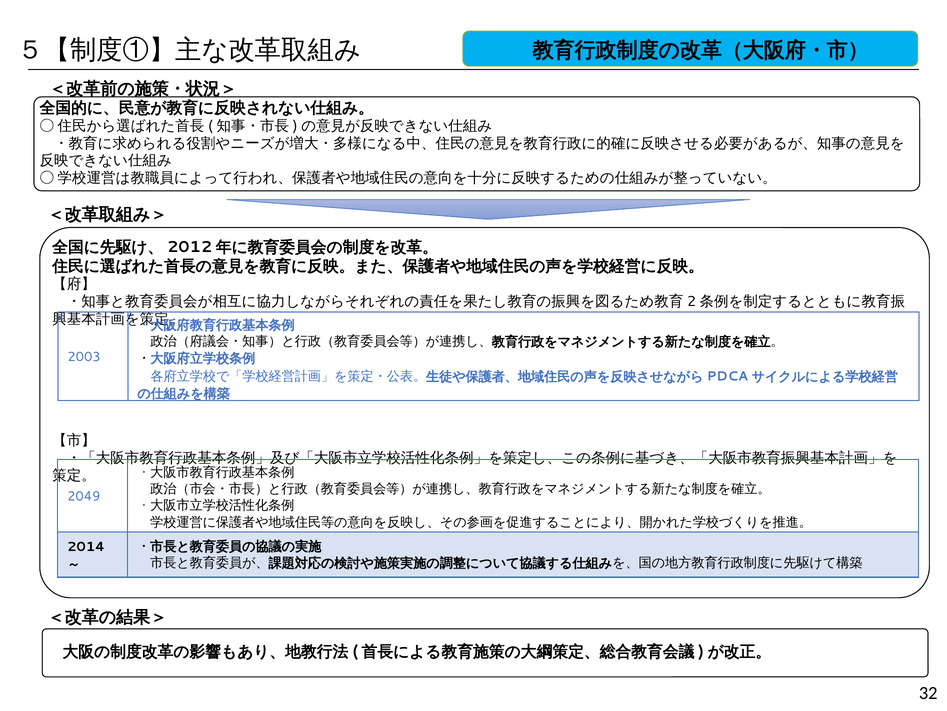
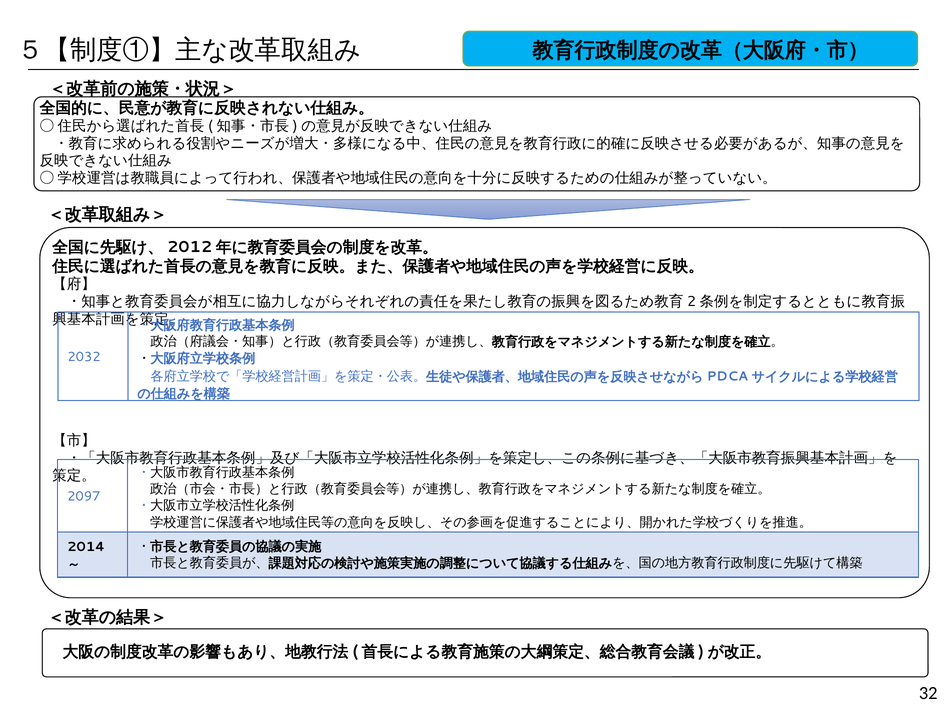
2003: 2003 -> 2032 (84, 357)
2049: 2049 -> 2097 (84, 496)
